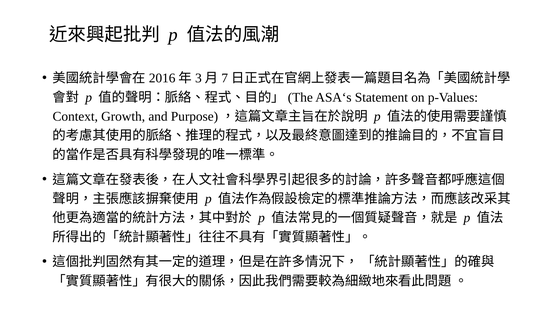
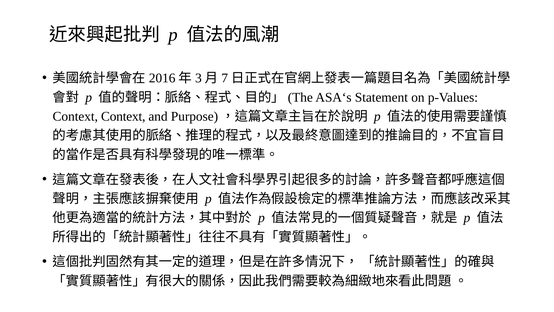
Context Growth: Growth -> Context (123, 116)
